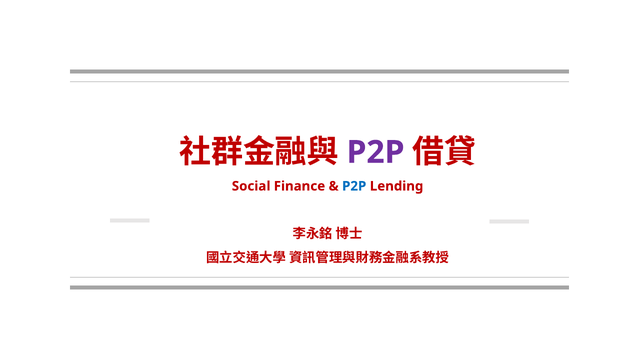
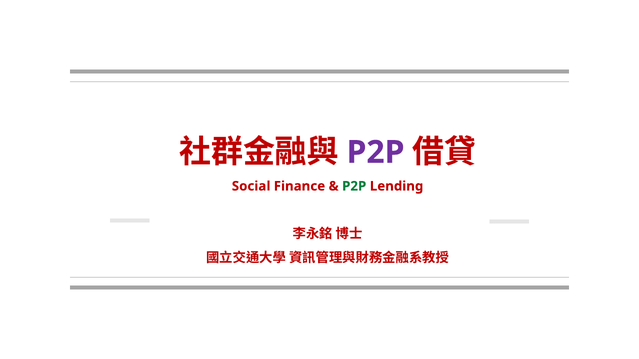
P2P colour: blue -> green (354, 186)
